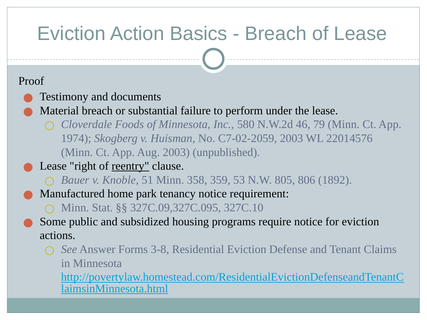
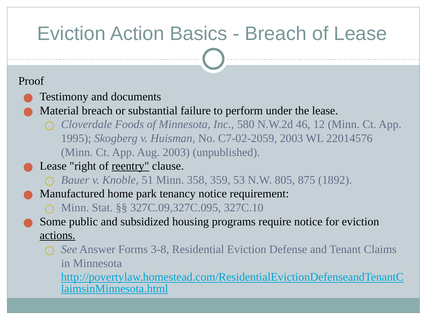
79: 79 -> 12 (319, 125)
1974: 1974 -> 1995 (76, 138)
806: 806 -> 875 (307, 180)
actions underline: none -> present (58, 236)
